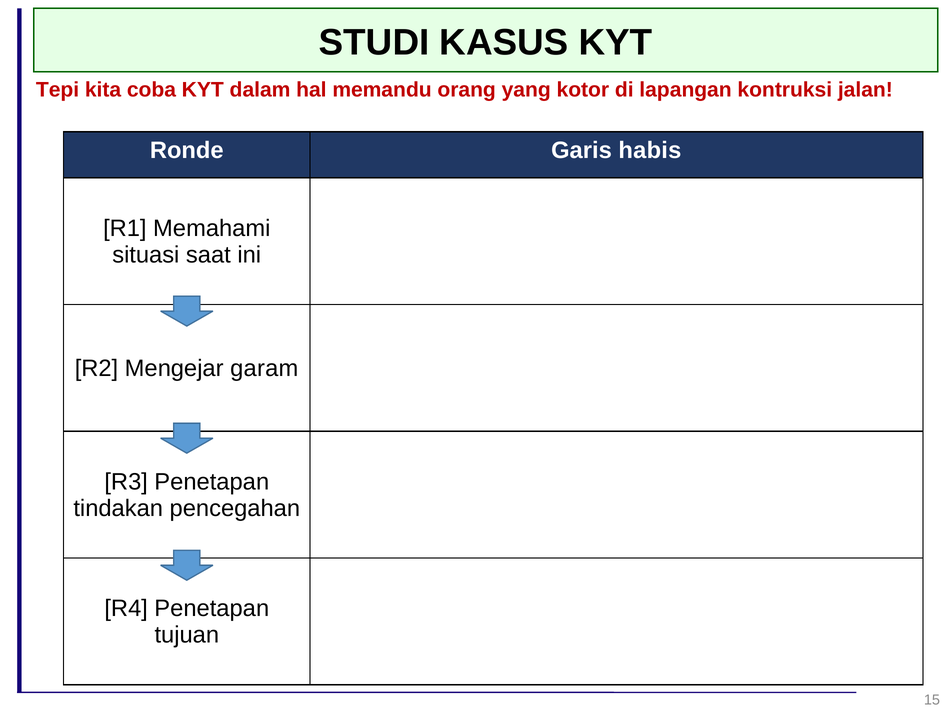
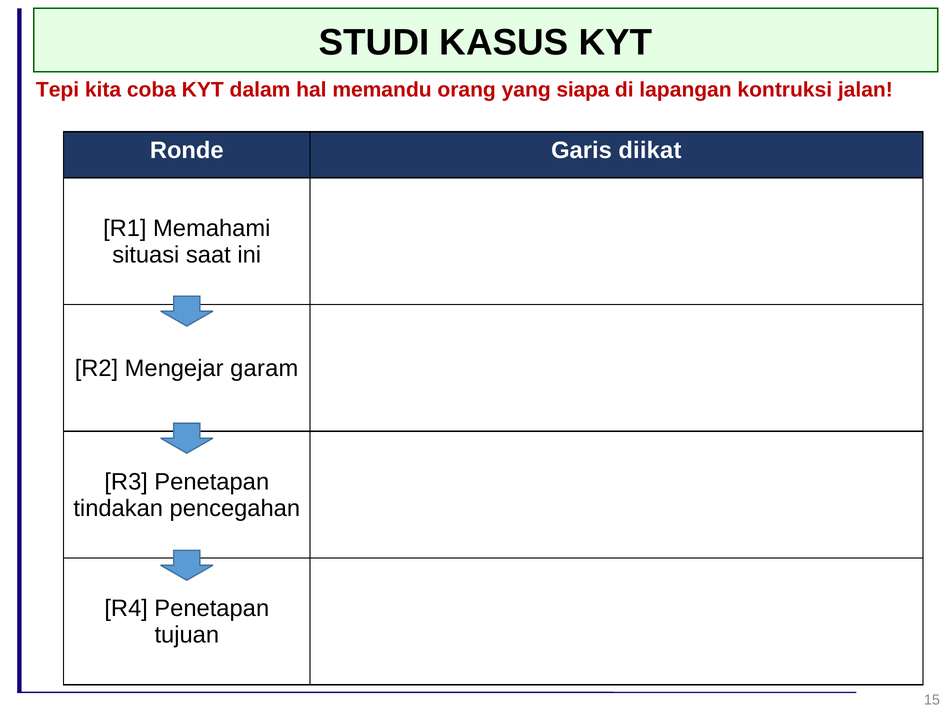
kotor: kotor -> siapa (583, 90)
habis: habis -> diikat (650, 150)
